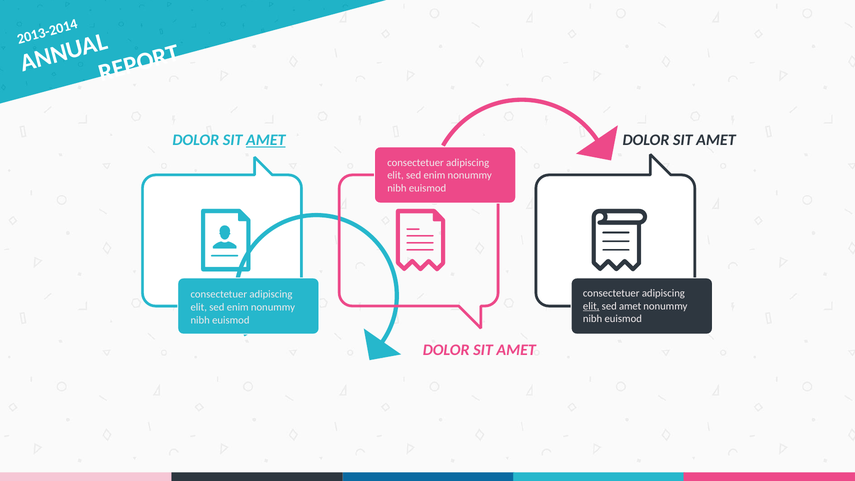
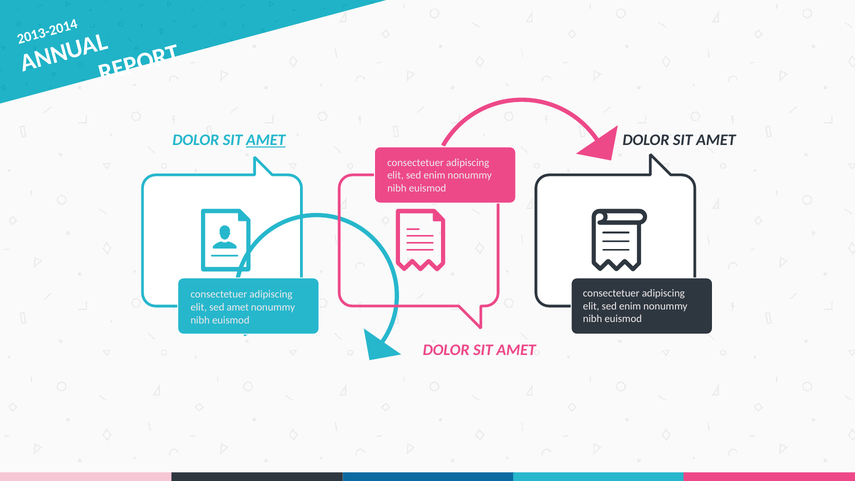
elit underline: present -> none (591, 306)
amet: amet -> enim (630, 306)
enim: enim -> amet (238, 307)
